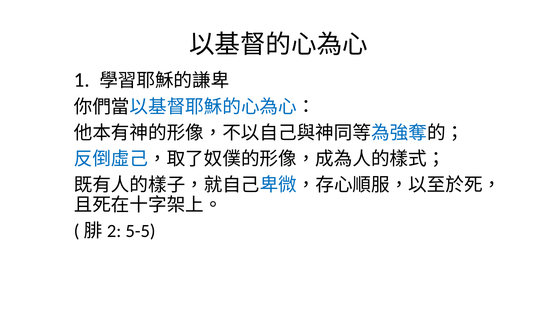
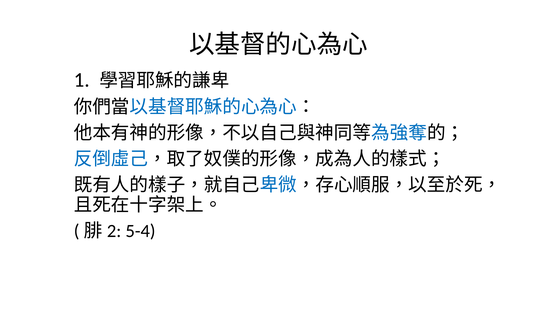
5-5: 5-5 -> 5-4 (140, 230)
